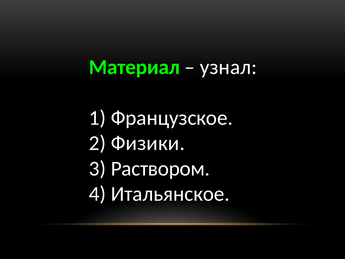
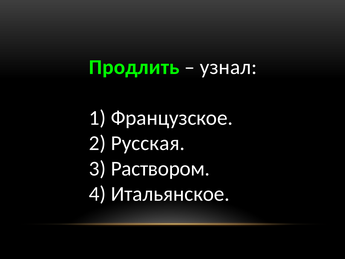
Материал: Материал -> Продлить (134, 67)
Физики: Физики -> Русская (148, 143)
